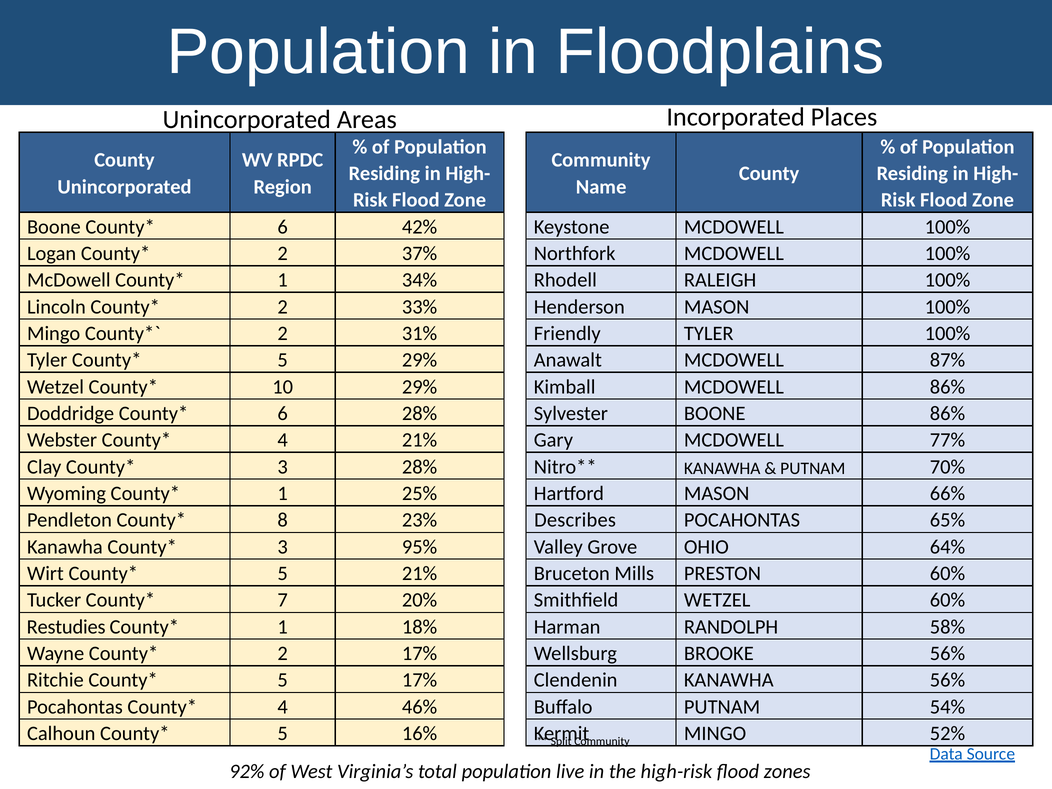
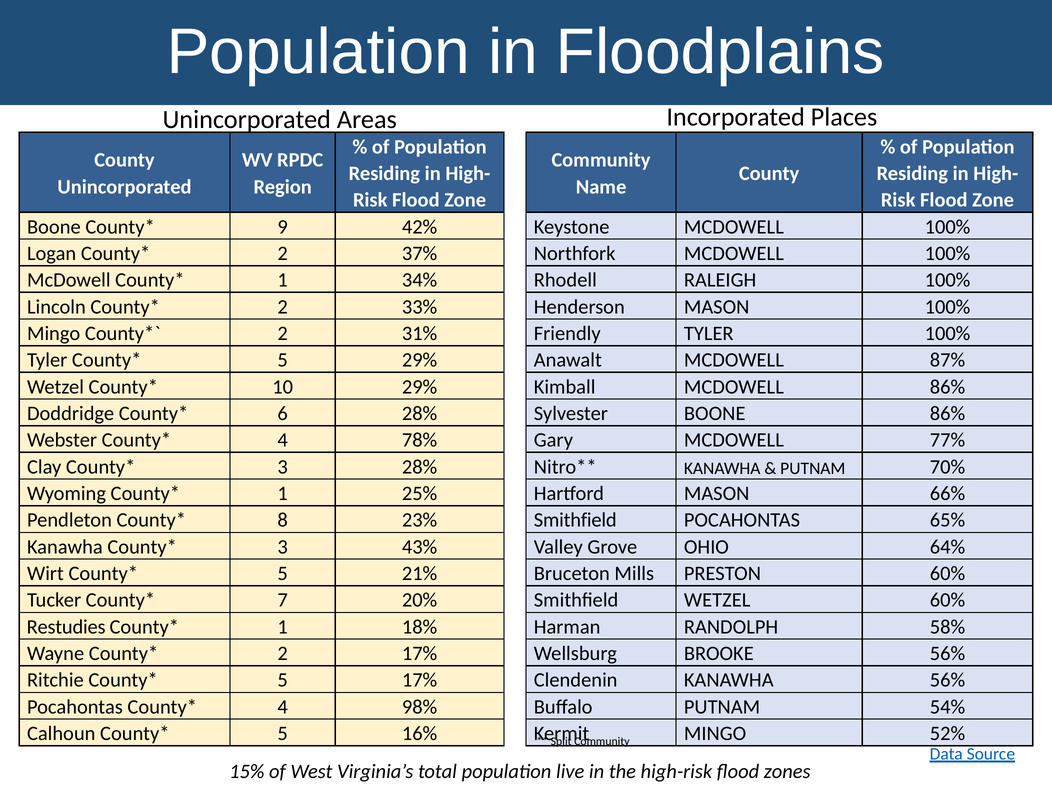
6: 6 -> 9 (283, 227)
4 21%: 21% -> 78% (420, 440)
Describes: Describes -> Smithfield (575, 520)
95%: 95% -> 43% (420, 547)
46%: 46% -> 98% (420, 707)
92%: 92% -> 15% (247, 772)
